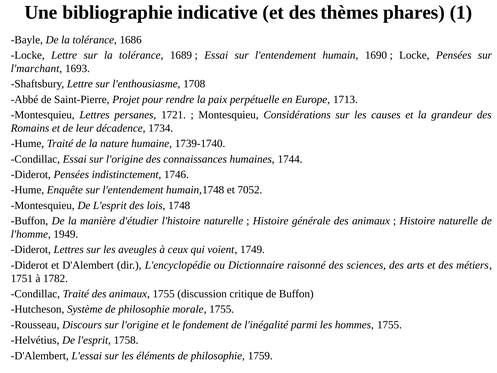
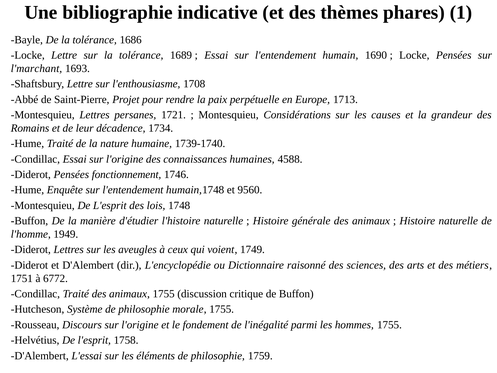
1744: 1744 -> 4588 (290, 159)
indistinctement: indistinctement -> fonctionnement (127, 174)
7052: 7052 -> 9560 (250, 190)
1782: 1782 -> 6772 (56, 278)
